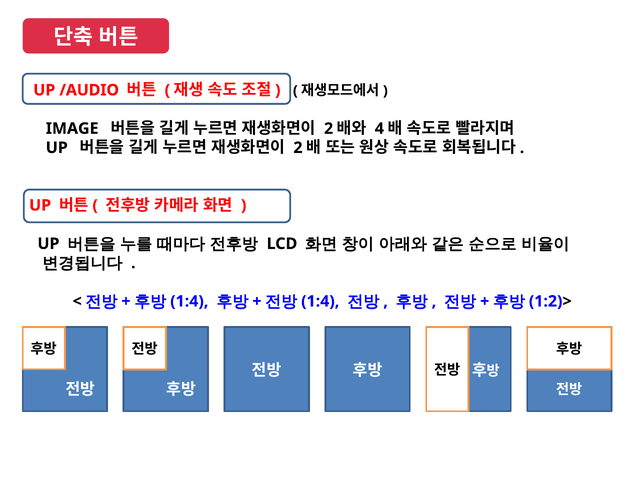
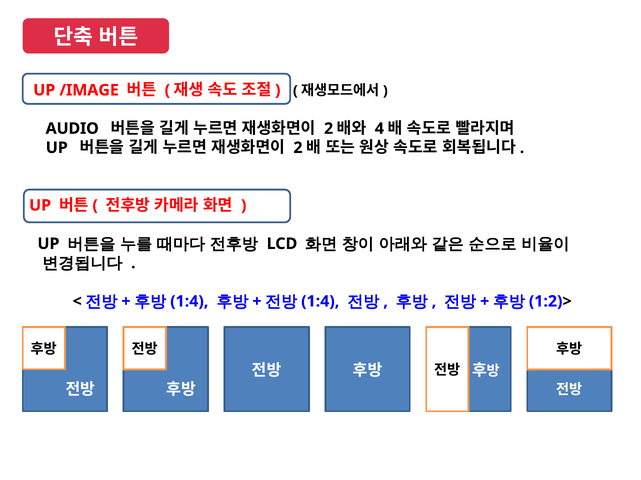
/AUDIO: /AUDIO -> /IMAGE (89, 90)
IMAGE: IMAGE -> AUDIO (72, 129)
